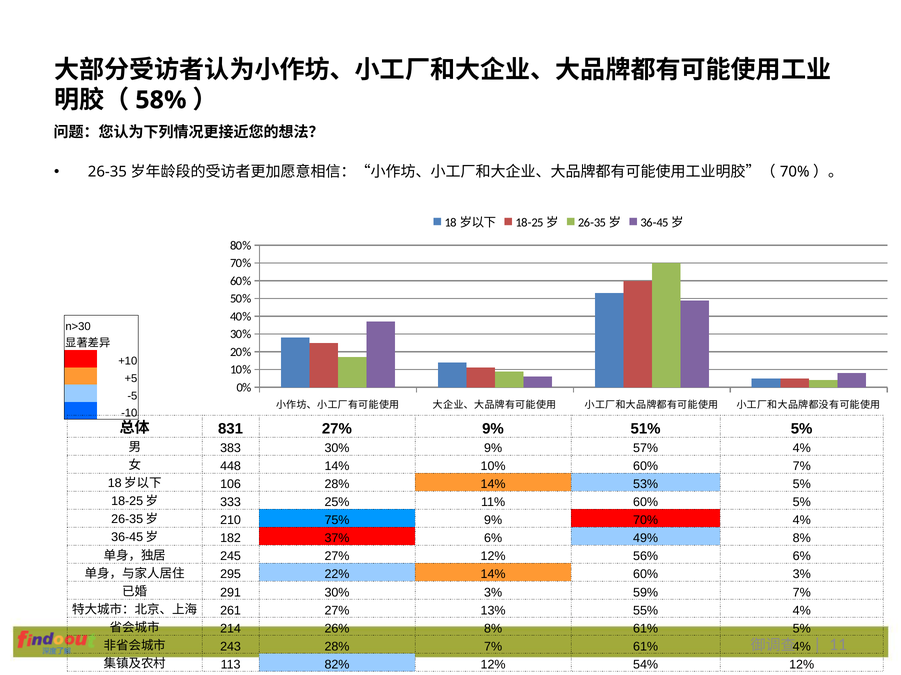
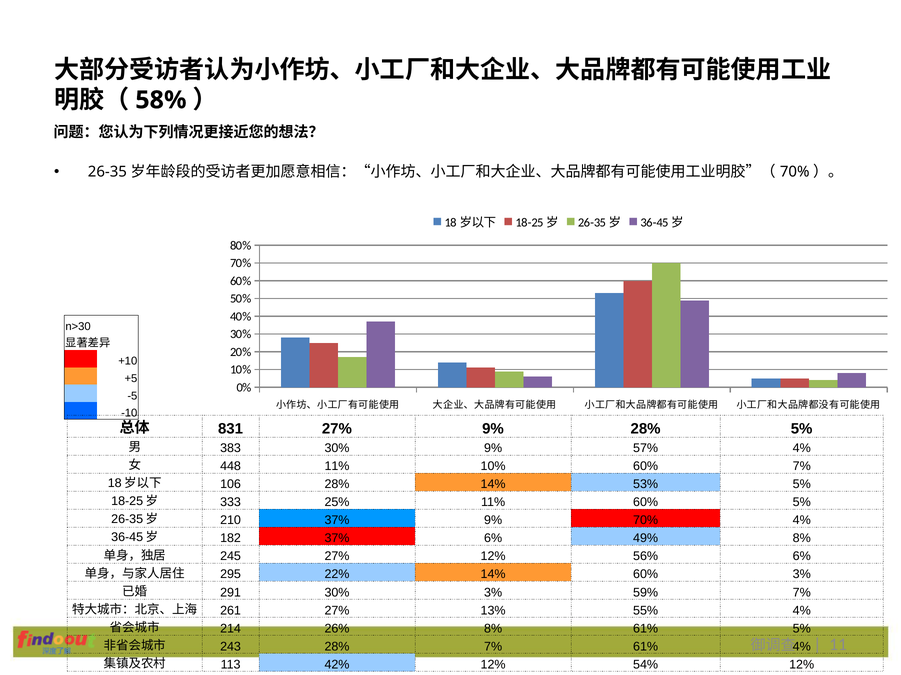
9% 51%: 51% -> 28% (646, 429)
448 14%: 14% -> 11% (337, 467)
210 75%: 75% -> 37% (337, 521)
82%: 82% -> 42% (337, 665)
